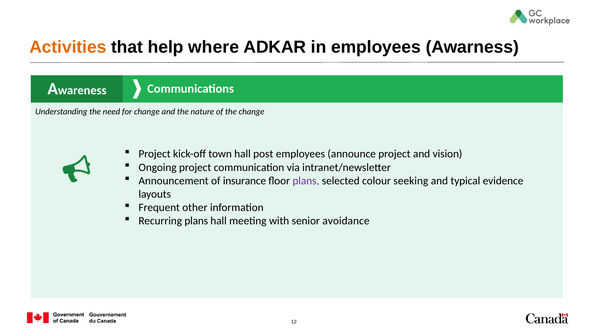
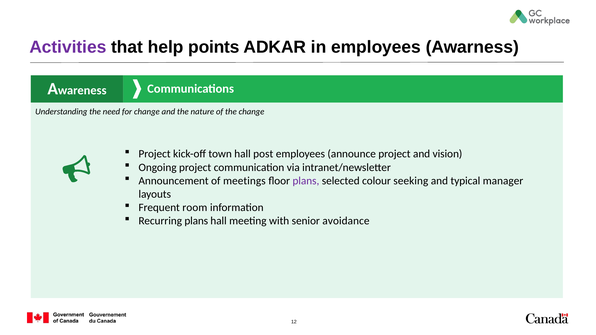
Activities colour: orange -> purple (68, 47)
where: where -> points (214, 47)
insurance: insurance -> meetings (244, 181)
evidence: evidence -> manager (503, 181)
other: other -> room (195, 208)
